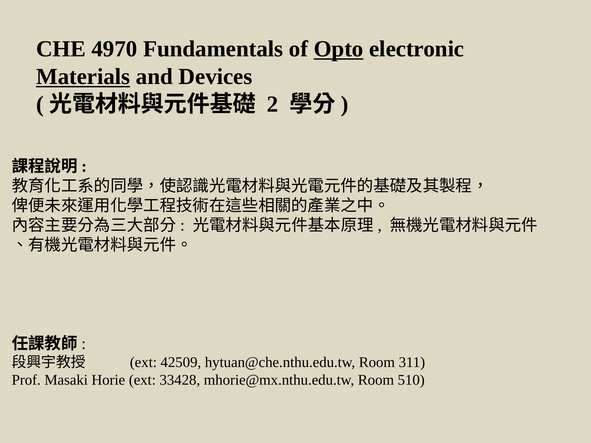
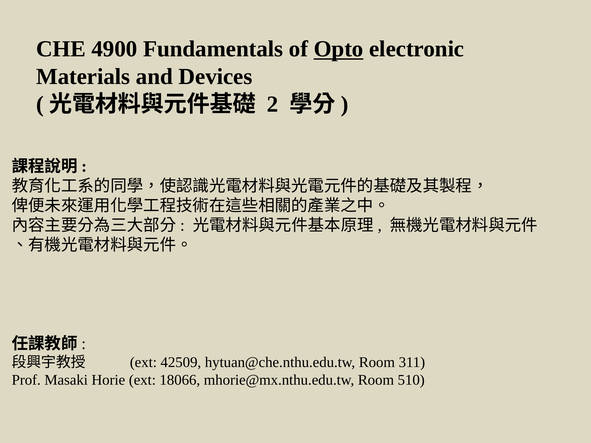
4970: 4970 -> 4900 (114, 49)
Materials underline: present -> none (83, 77)
33428: 33428 -> 18066 (180, 380)
